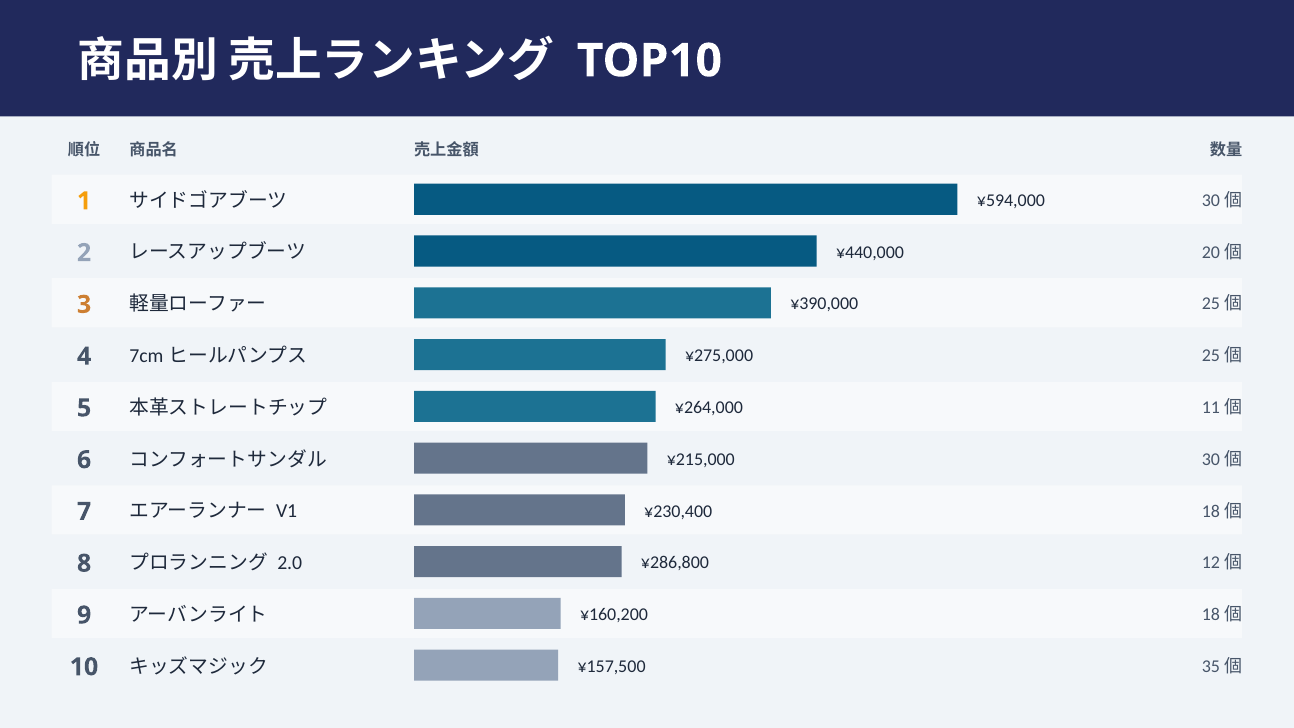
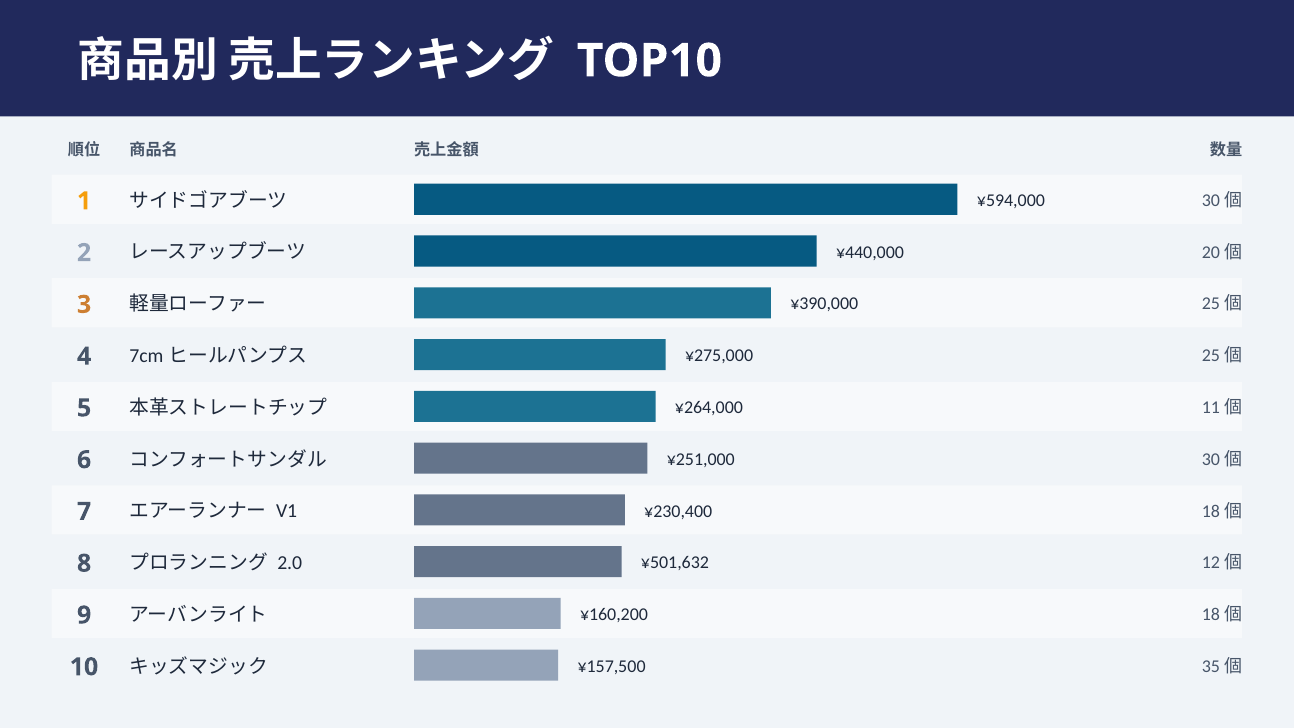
¥215,000: ¥215,000 -> ¥251,000 (701, 459)
¥286,800: ¥286,800 -> ¥501,632 (675, 563)
